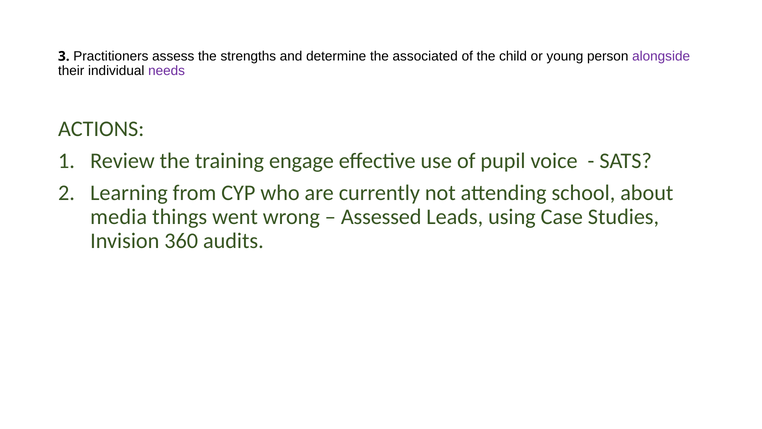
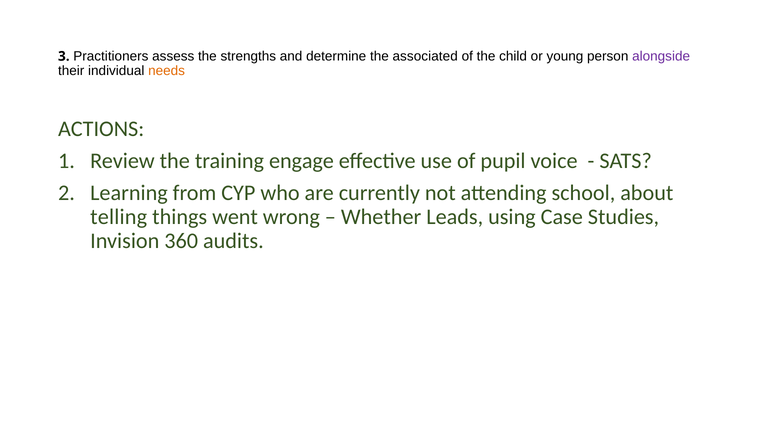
needs colour: purple -> orange (167, 71)
media: media -> telling (119, 217)
Assessed: Assessed -> Whether (381, 217)
